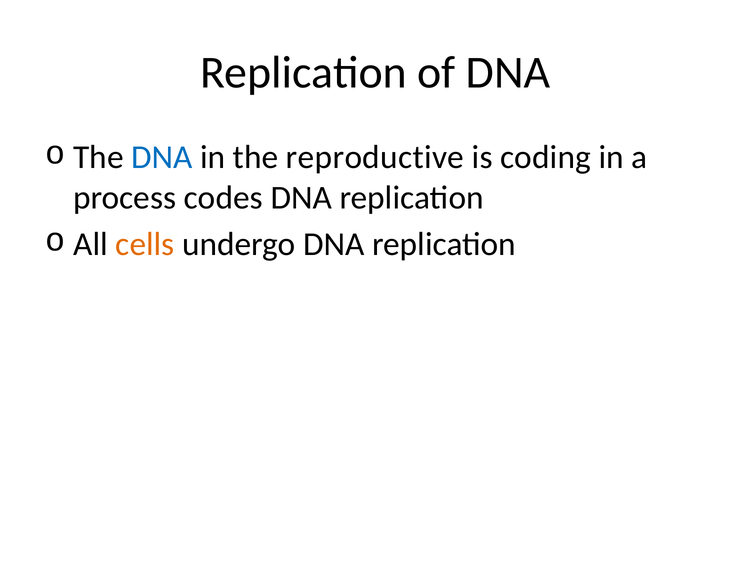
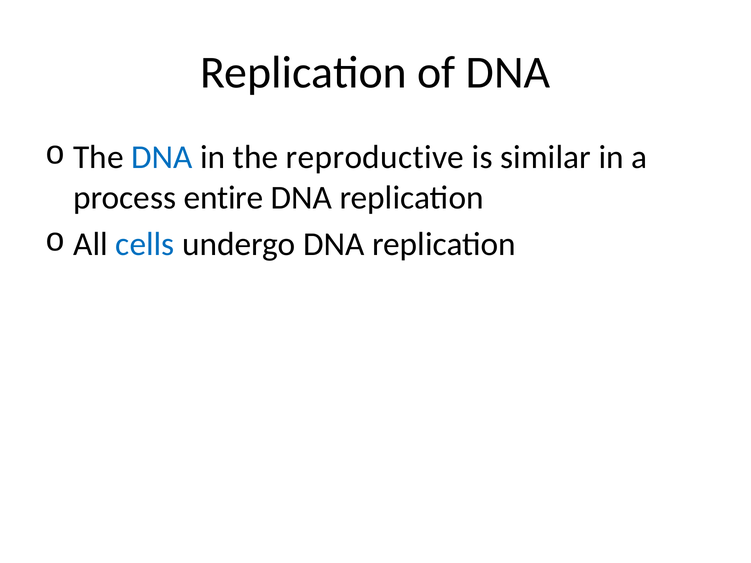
coding: coding -> similar (546, 158)
codes: codes -> entire (224, 198)
cells colour: orange -> blue (145, 244)
